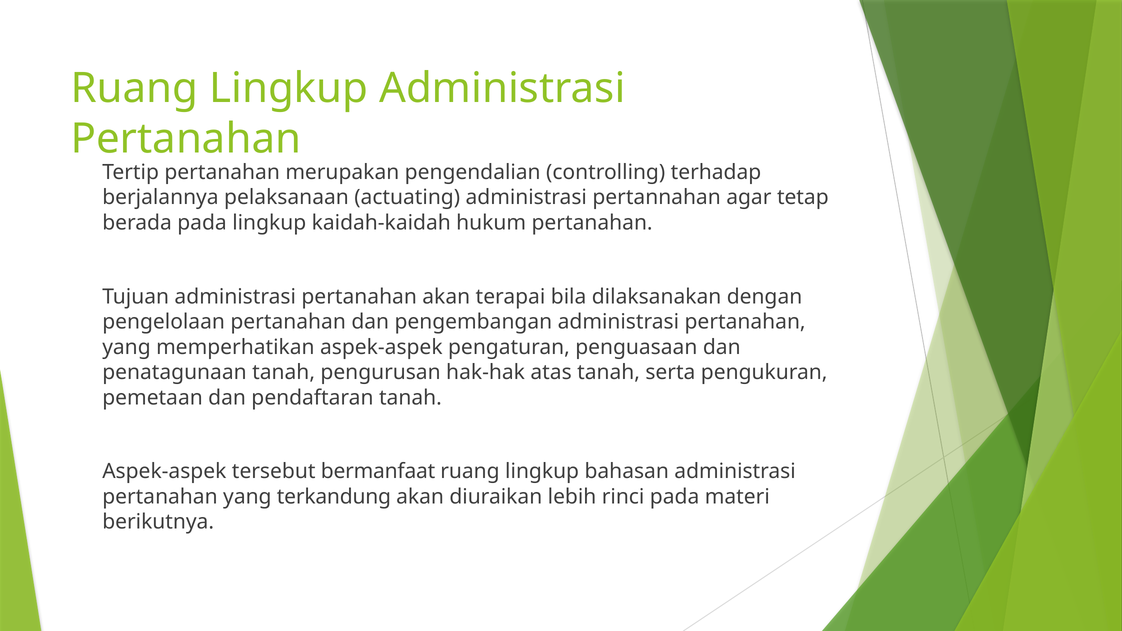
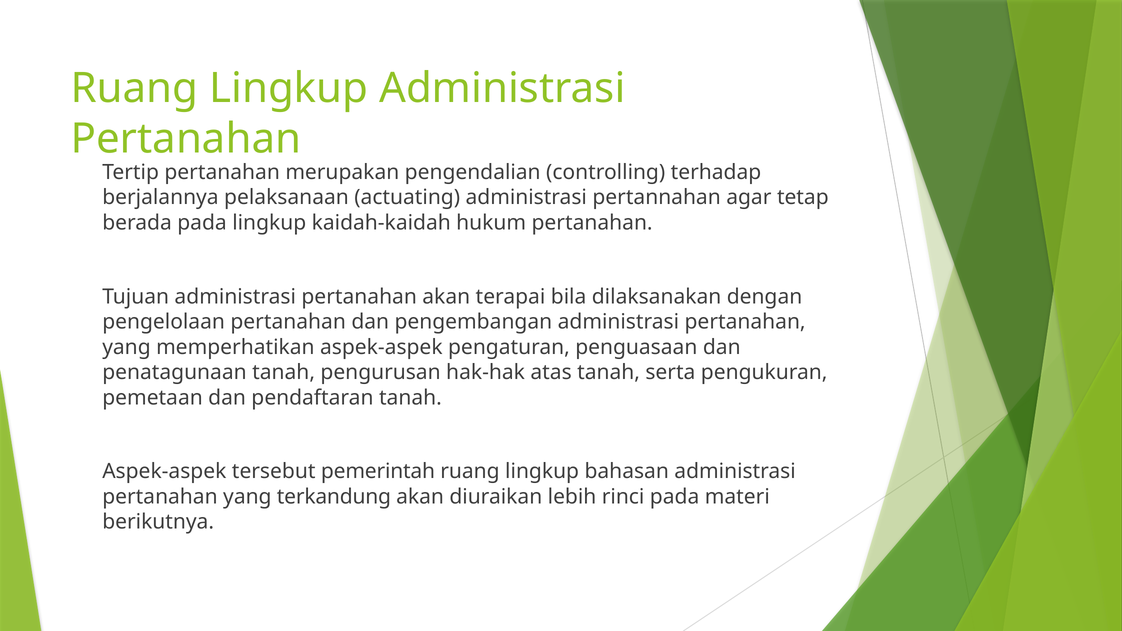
bermanfaat: bermanfaat -> pemerintah (378, 472)
